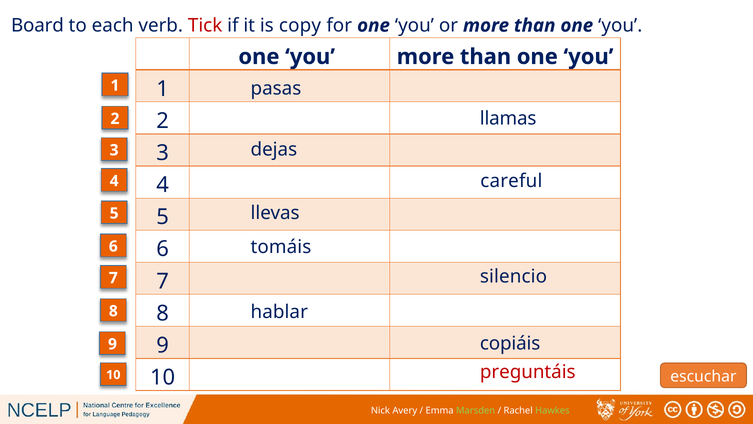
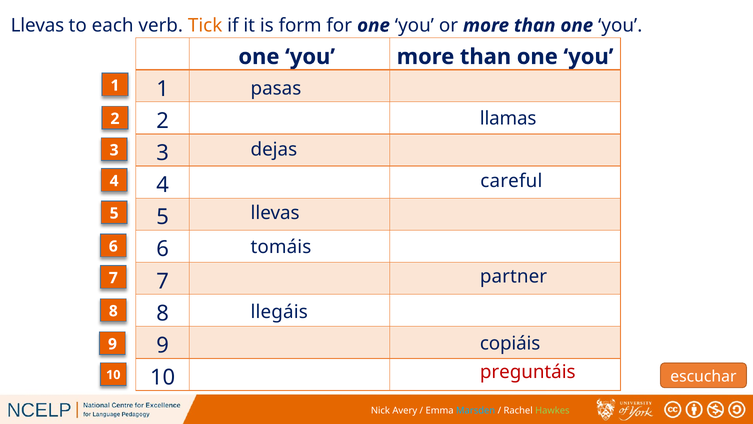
Board: Board -> Llevas (37, 25)
Tick colour: red -> orange (205, 25)
copy: copy -> form (300, 25)
silencio: silencio -> partner (514, 276)
hablar: hablar -> llegáis (279, 312)
Marsden colour: light green -> light blue (476, 410)
